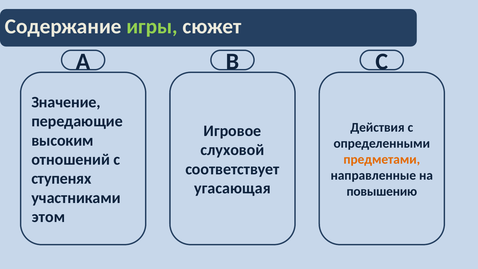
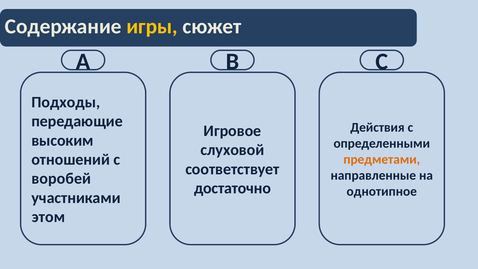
игры colour: light green -> yellow (152, 26)
Значение: Значение -> Подходы (66, 102)
ступенях: ступенях -> воробей (61, 179)
угасающая: угасающая -> достаточно (233, 188)
повышению: повышению -> однотипное (382, 191)
